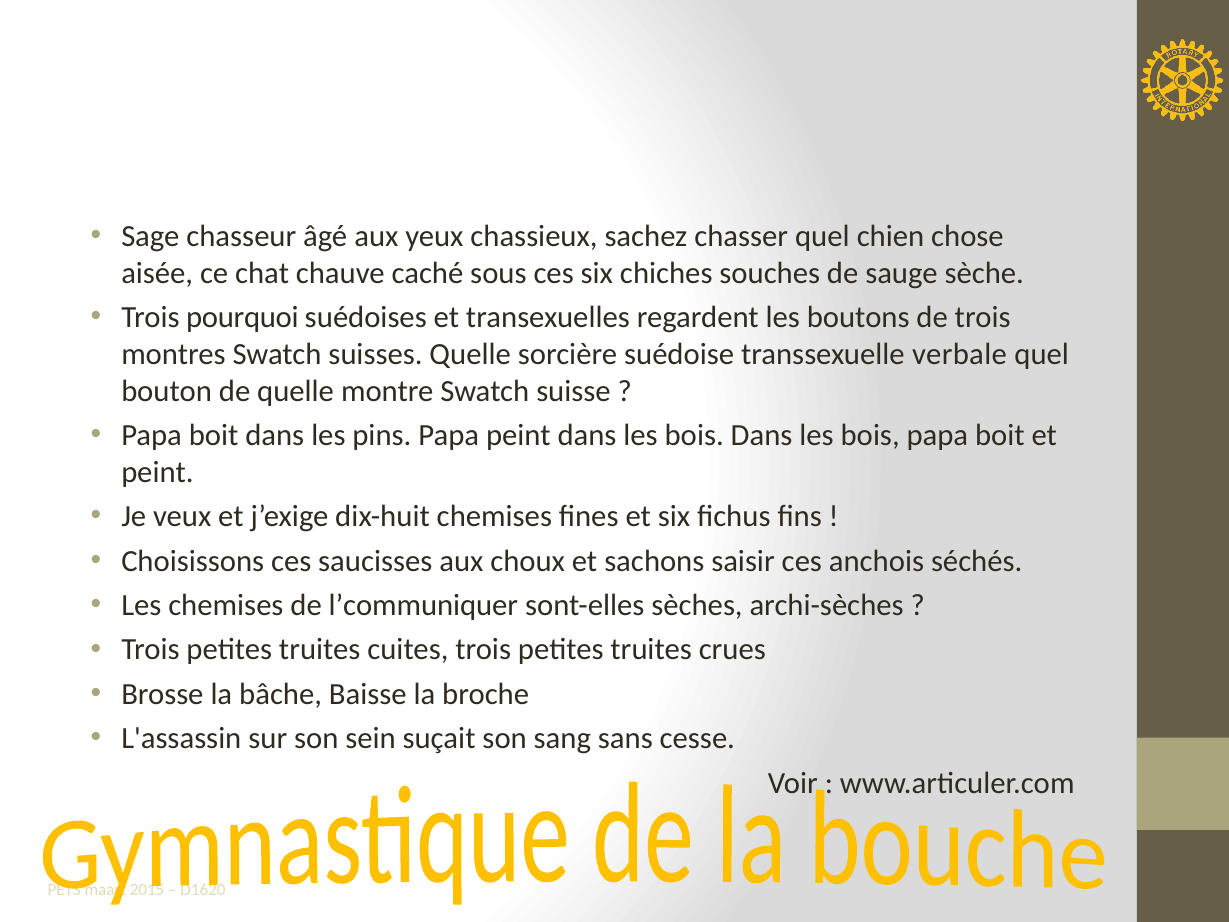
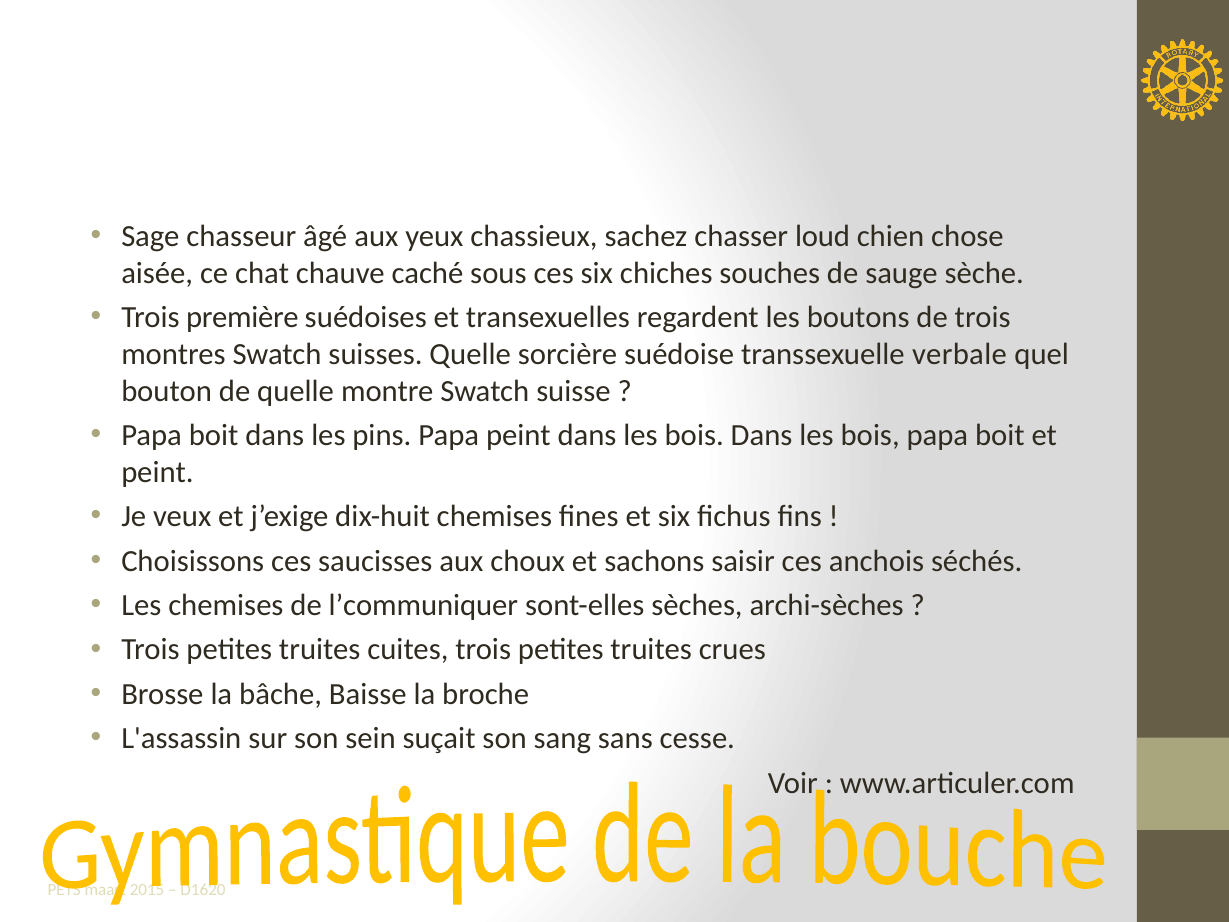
chasser quel: quel -> loud (823, 236)
pourquoi: pourquoi -> première (242, 317)
